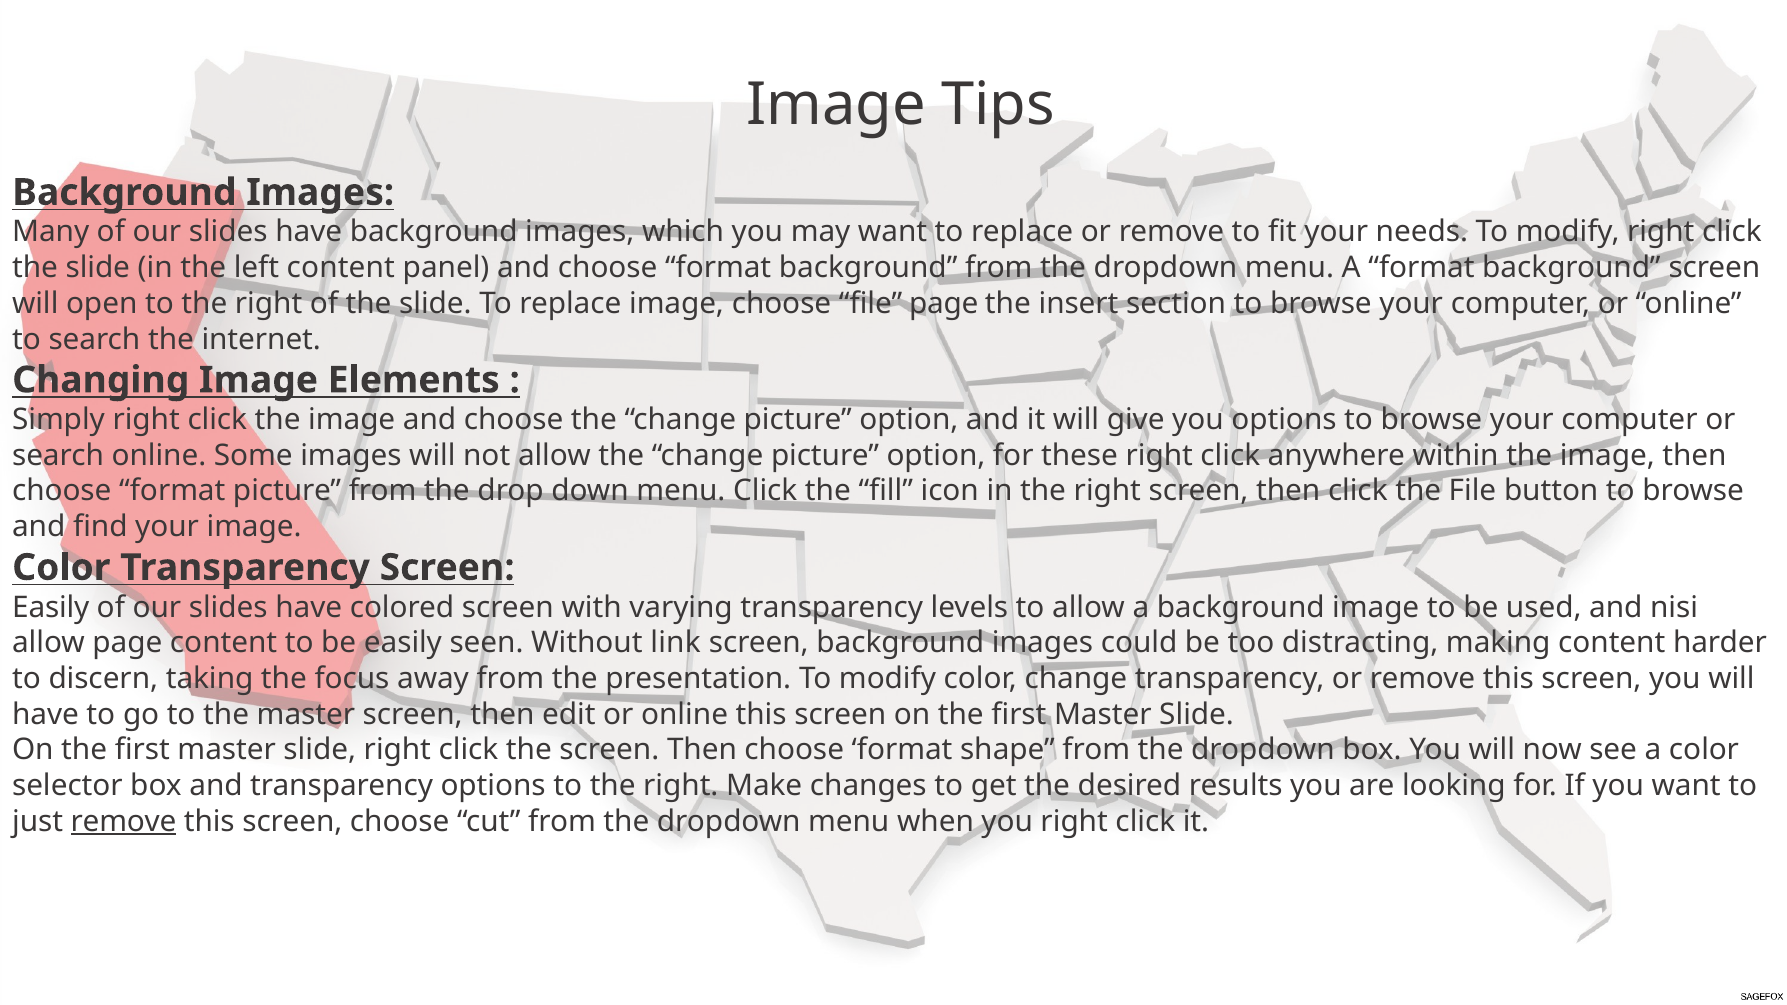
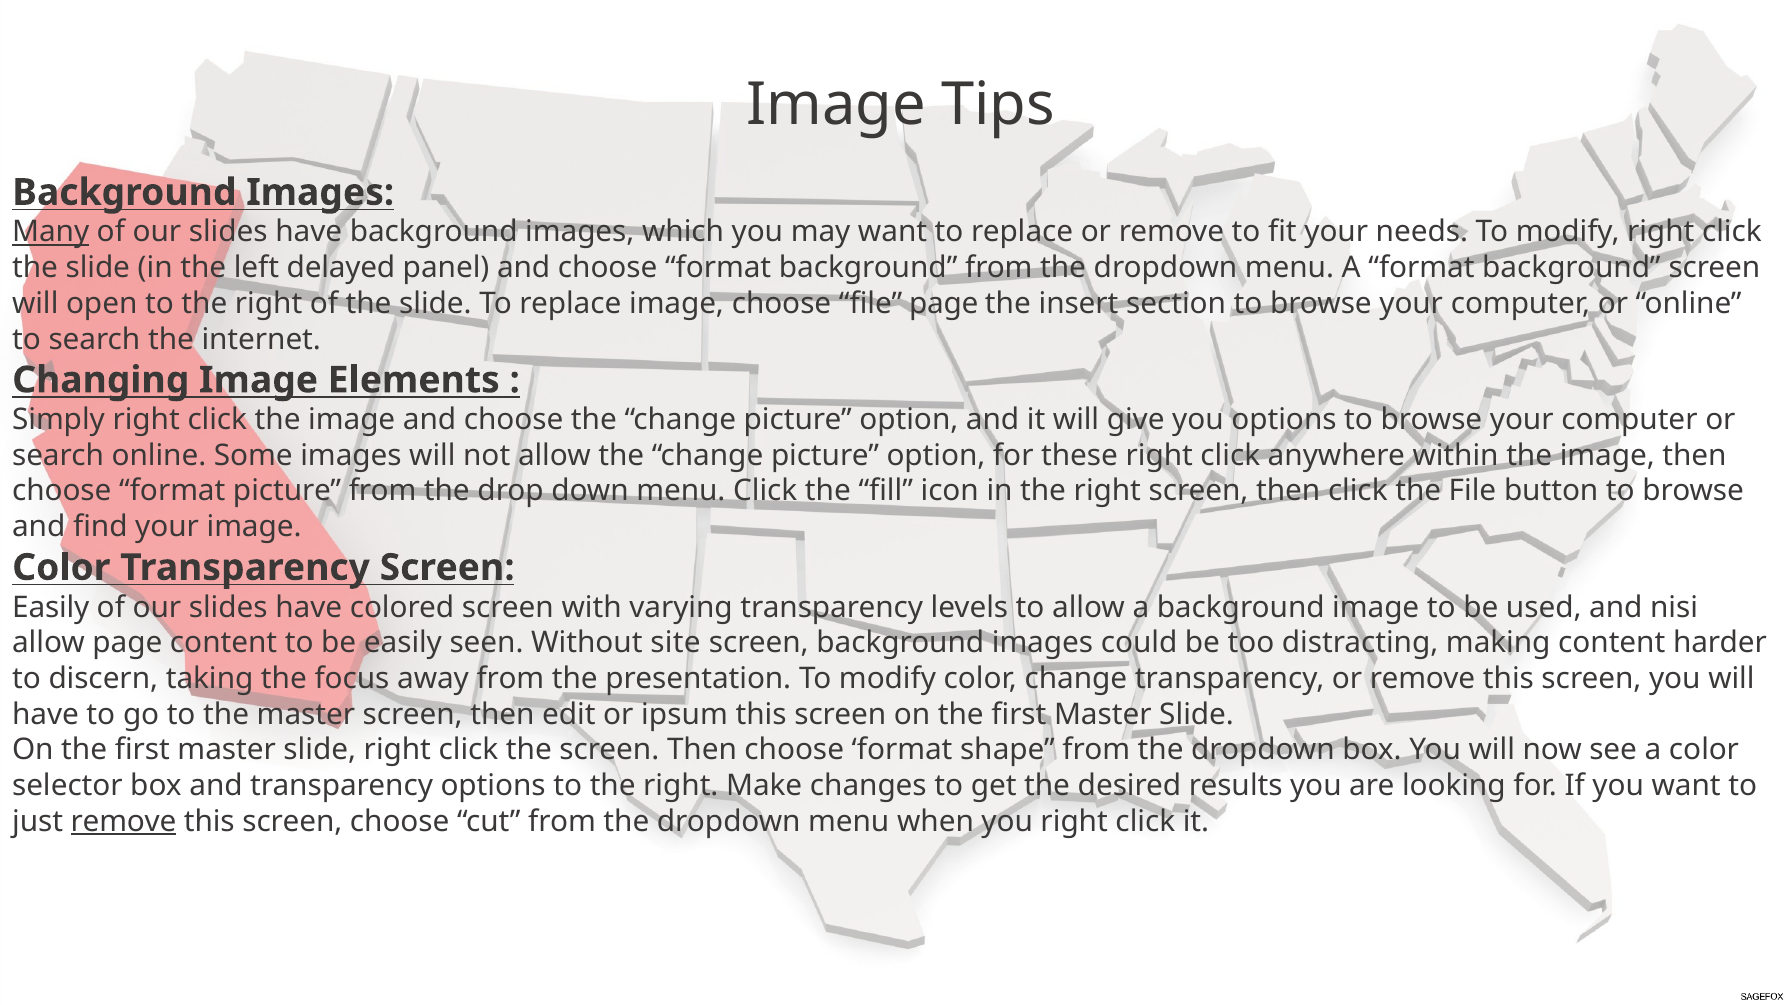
Many underline: none -> present (51, 232)
left content: content -> delayed (341, 268)
link: link -> site (676, 643)
edit or online: online -> ipsum (685, 715)
